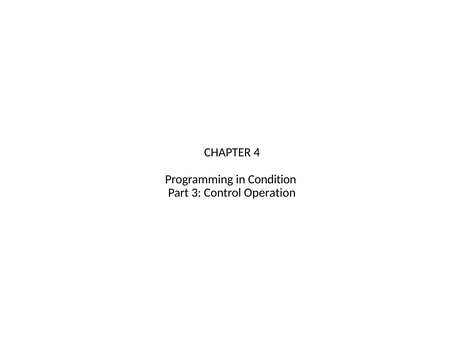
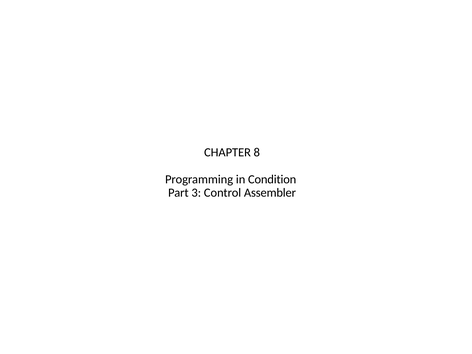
4: 4 -> 8 (257, 153)
Operation: Operation -> Assembler (270, 193)
